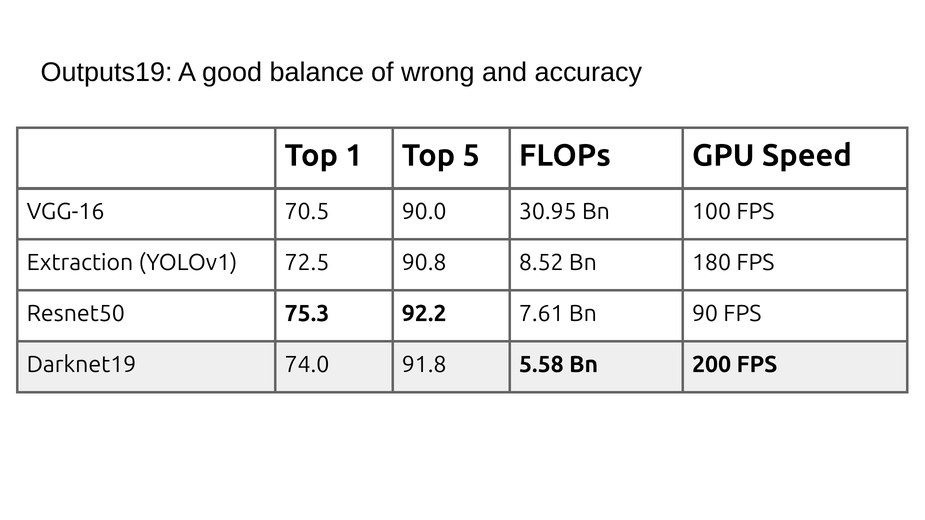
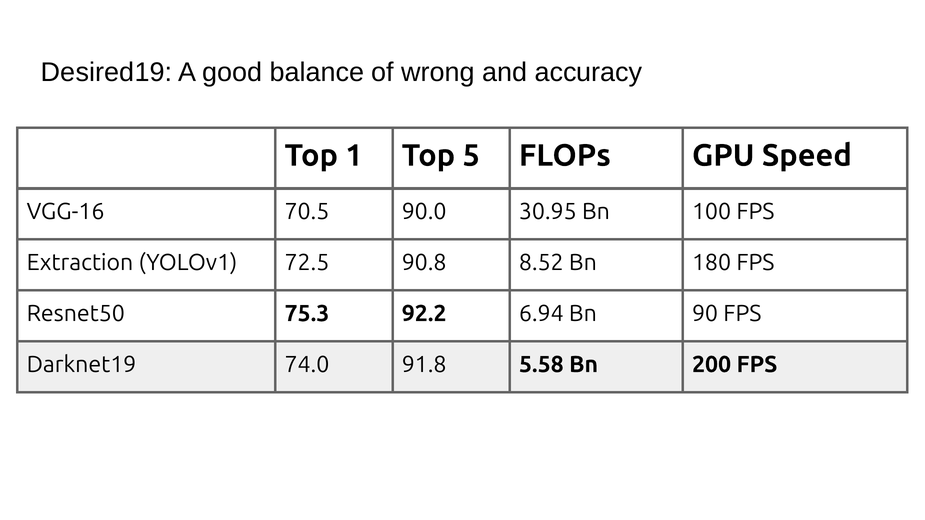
Outputs19: Outputs19 -> Desired19 (107, 72)
7.61: 7.61 -> 6.94 (541, 314)
